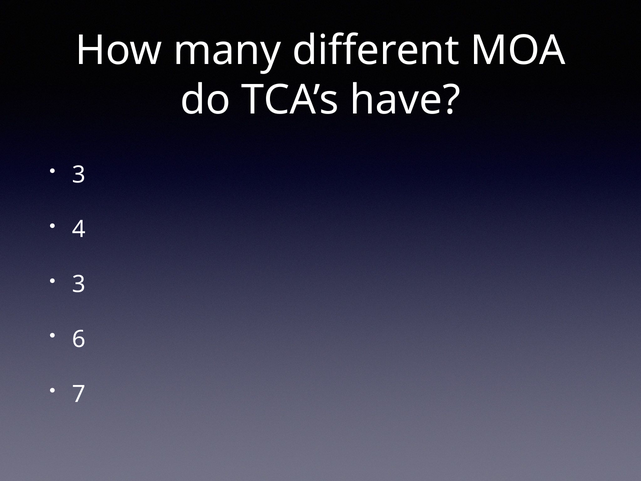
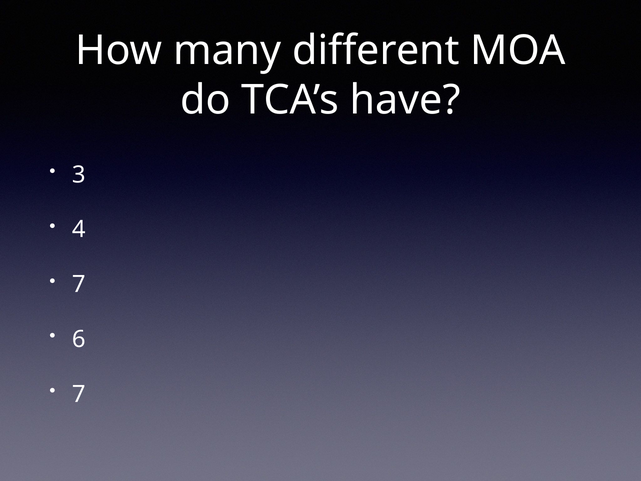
3: 3 -> 7 (79, 284)
